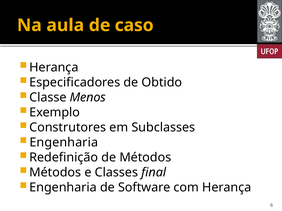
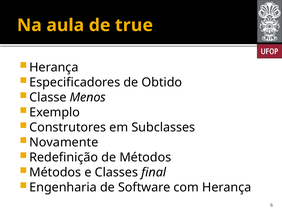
caso: caso -> true (134, 25)
Engenharia: Engenharia -> Novamente (64, 143)
